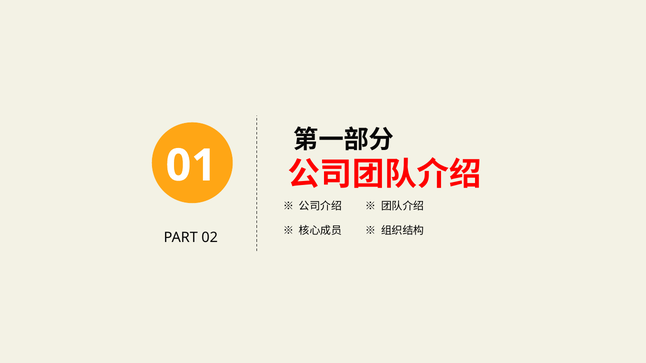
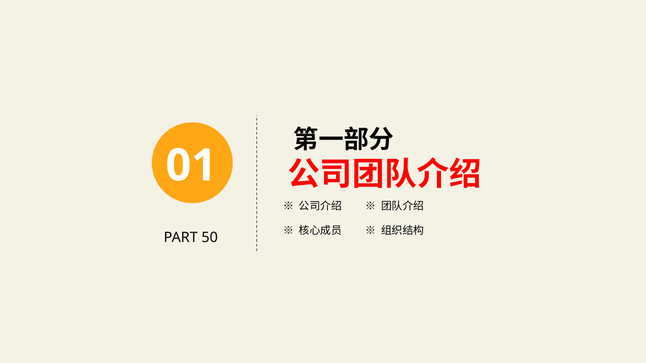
02: 02 -> 50 (210, 238)
